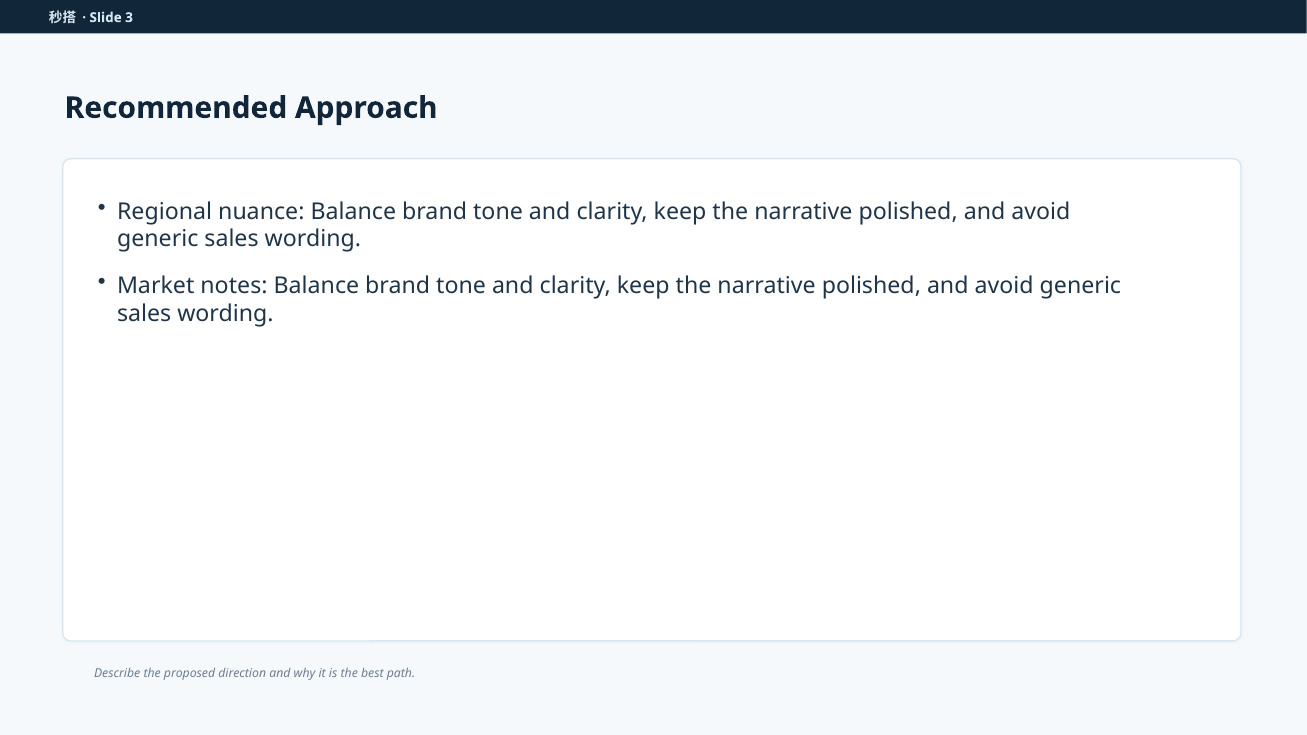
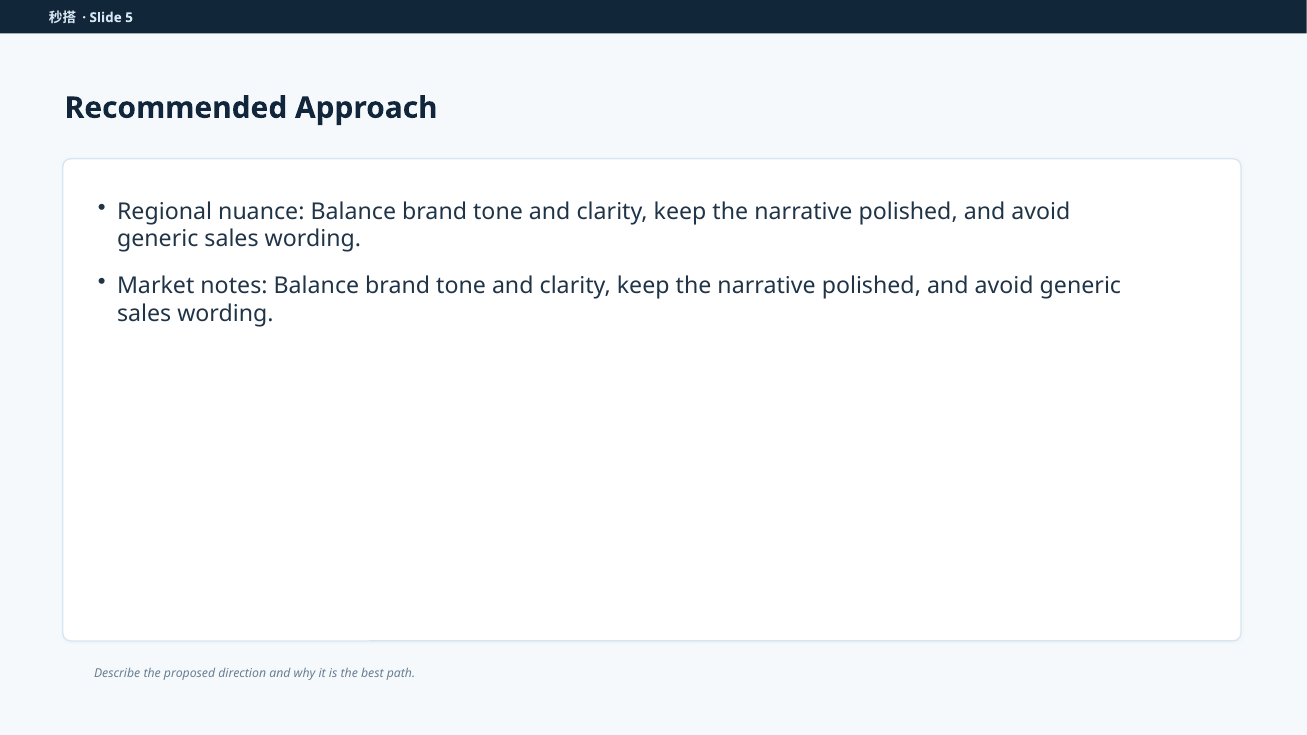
3: 3 -> 5 (129, 18)
